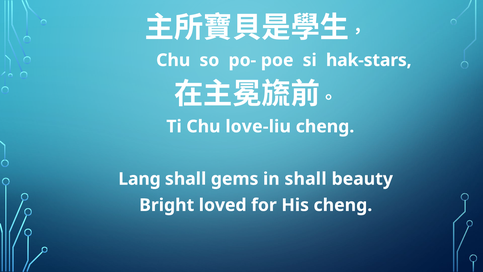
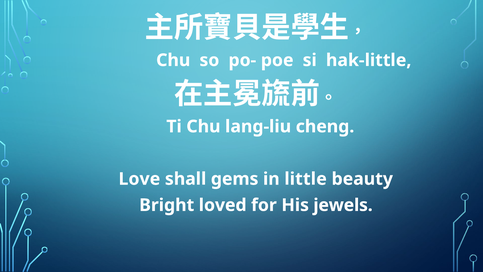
hak-stars: hak-stars -> hak-little (369, 60)
love-liu: love-liu -> lang-liu (258, 126)
Lang: Lang -> Love (139, 179)
in shall: shall -> little (306, 179)
His cheng: cheng -> jewels (343, 205)
